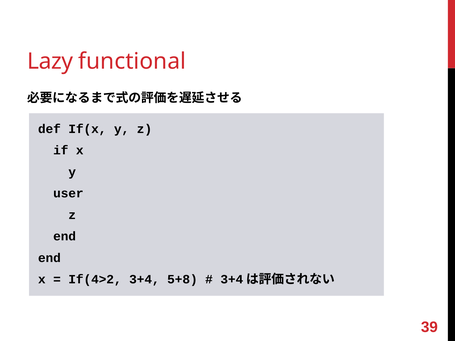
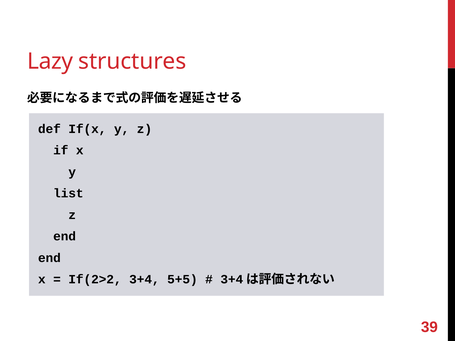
functional: functional -> structures (132, 61)
user: user -> list (68, 194)
If(4>2: If(4>2 -> If(2>2 (95, 280)
5+8: 5+8 -> 5+5 (182, 280)
